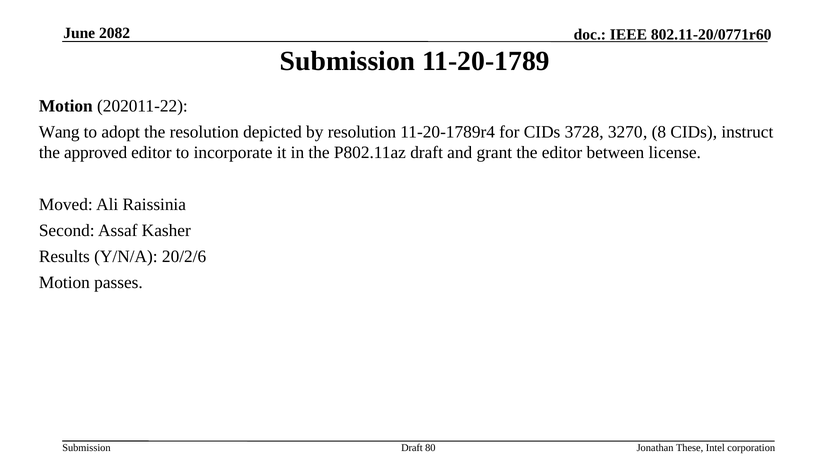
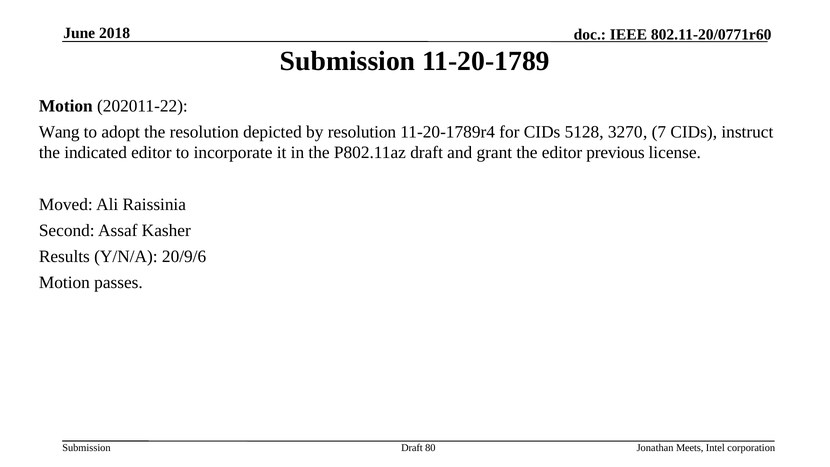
2082: 2082 -> 2018 (115, 33)
3728: 3728 -> 5128 (584, 132)
8: 8 -> 7 (659, 132)
approved: approved -> indicated (96, 153)
between: between -> previous (615, 153)
20/2/6: 20/2/6 -> 20/9/6 (184, 257)
These: These -> Meets (690, 448)
